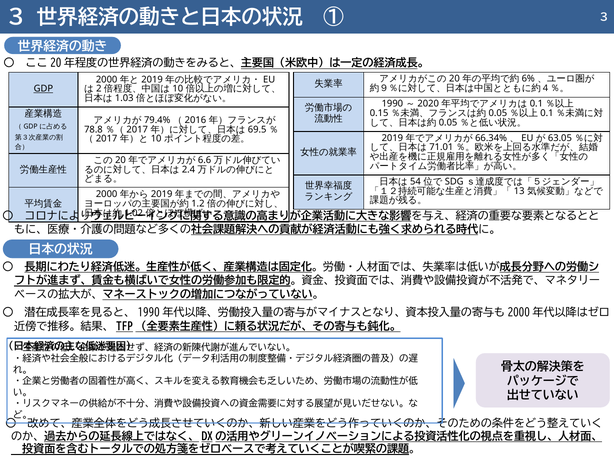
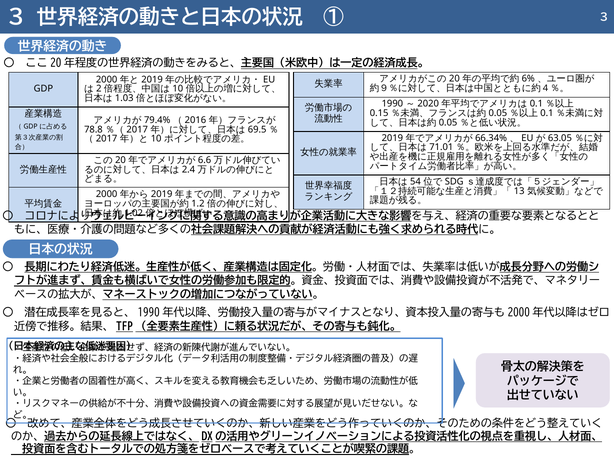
GDP underline: present -> none (43, 89)
